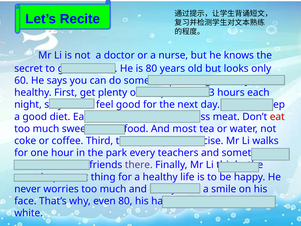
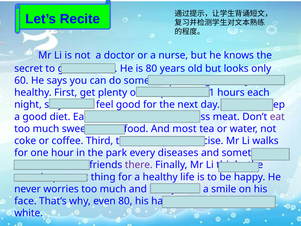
3: 3 -> 1 (212, 92)
eat colour: red -> purple (277, 117)
teachers: teachers -> diseases (178, 153)
